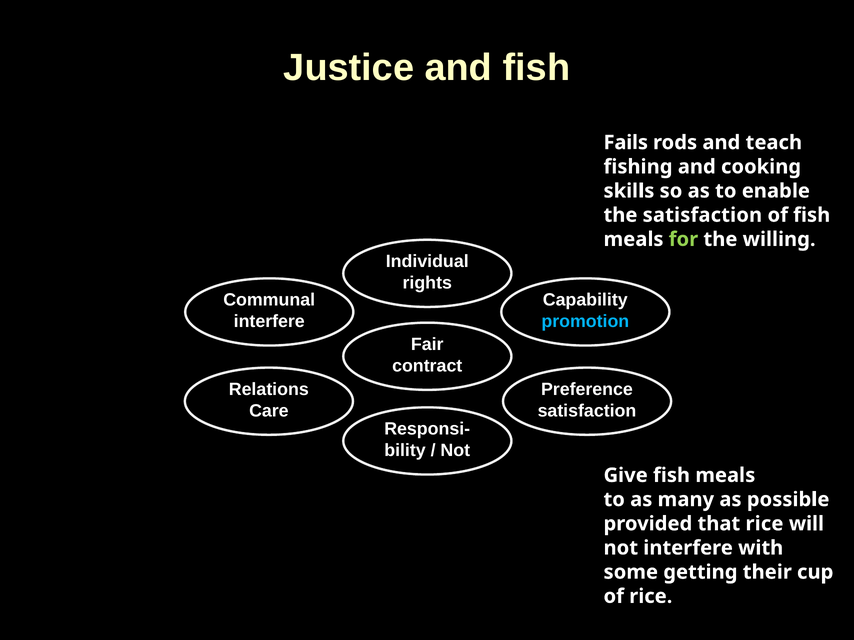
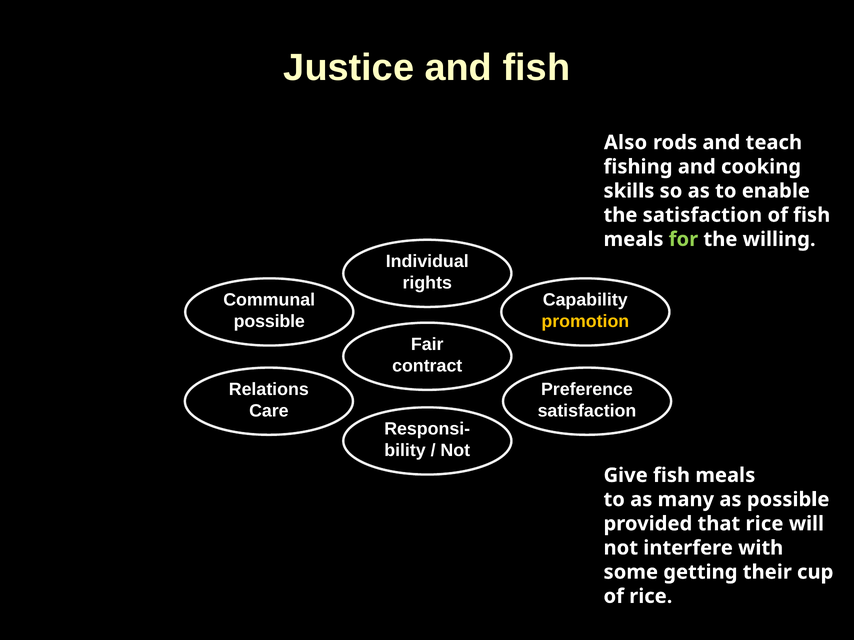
Fails: Fails -> Also (626, 143)
interfere: interfere -> possible (269, 322)
promotion colour: light blue -> yellow (585, 322)
